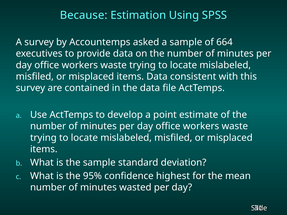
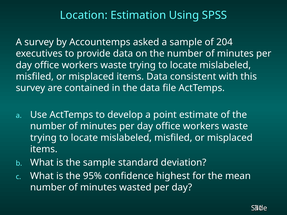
Because: Because -> Location (84, 15)
664: 664 -> 204 (224, 42)
